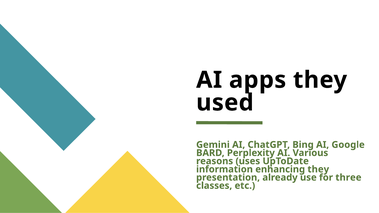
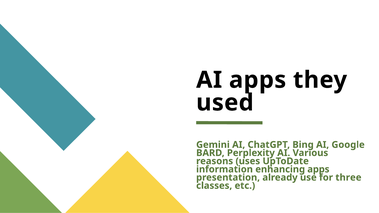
enhancing they: they -> apps (318, 169)
